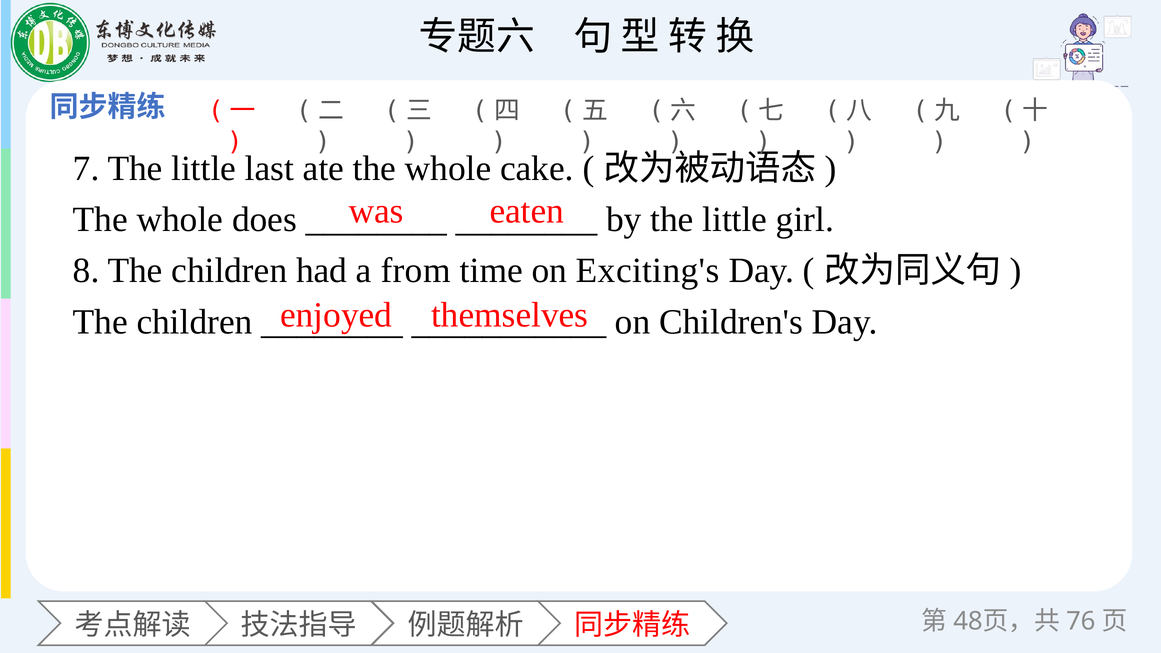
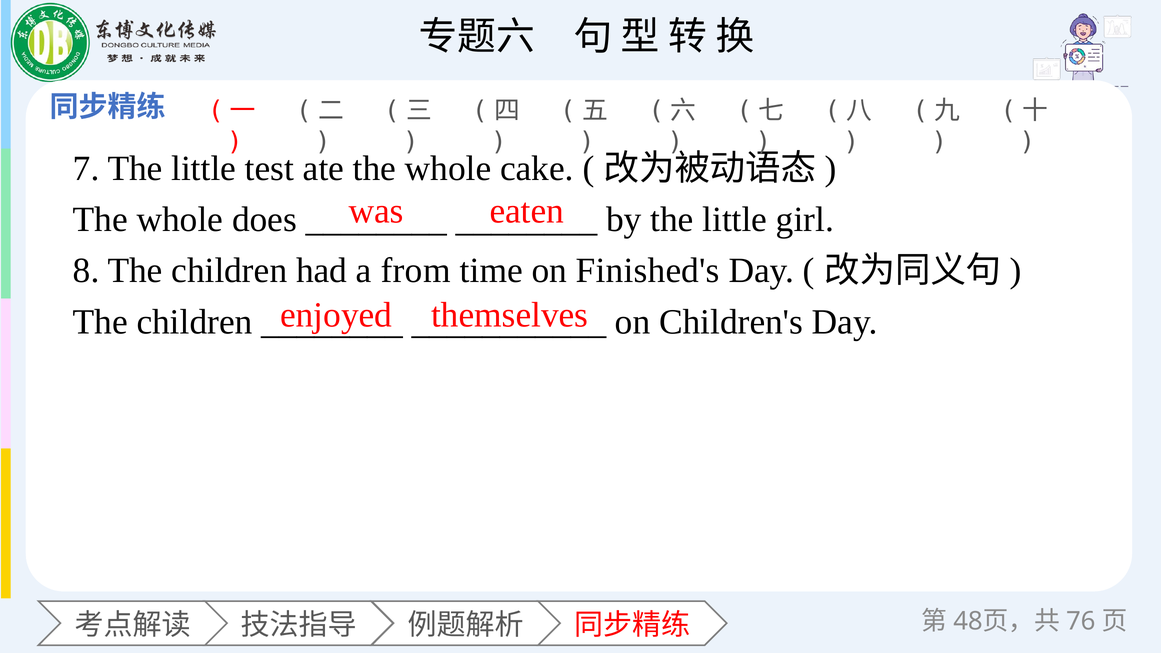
last: last -> test (270, 169)
Exciting's: Exciting's -> Finished's (648, 271)
